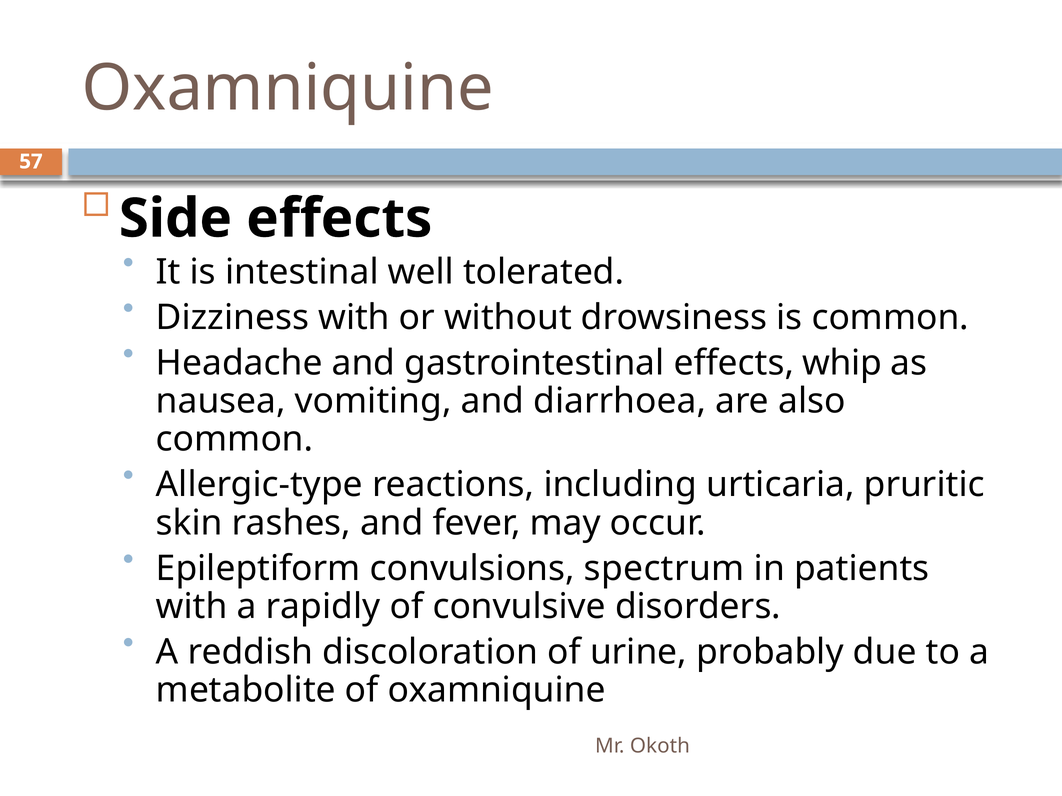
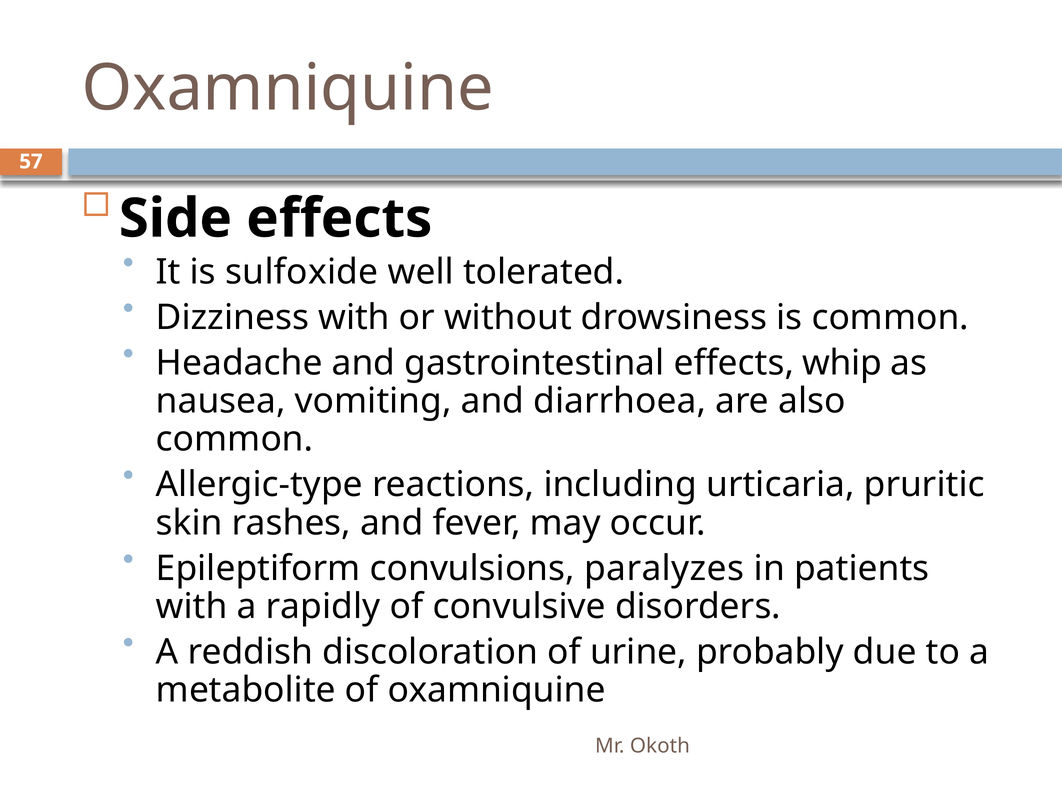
intestinal: intestinal -> sulfoxide (302, 272)
spectrum: spectrum -> paralyzes (664, 569)
